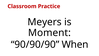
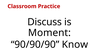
Meyers: Meyers -> Discuss (45, 22)
When: When -> Know (75, 44)
